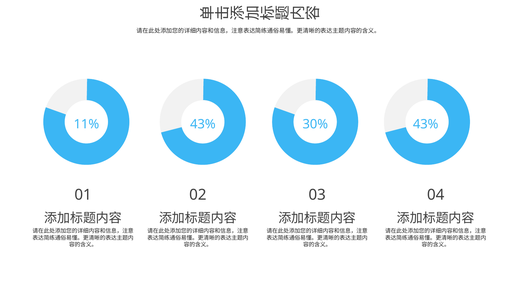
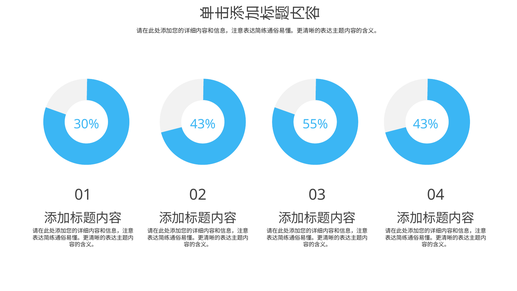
11%: 11% -> 30% (86, 124)
30%: 30% -> 55% (315, 124)
